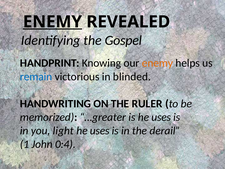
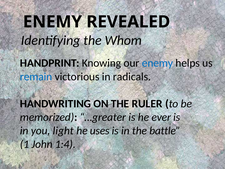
ENEMY underline: present -> none (52, 22)
Gospel: Gospel -> Whom (123, 40)
enemy colour: orange -> blue (157, 63)
blinded: blinded -> radicals (132, 77)
is he uses: uses -> ever (161, 117)
derail: derail -> battle (165, 131)
0:4: 0:4 -> 1:4 (65, 144)
